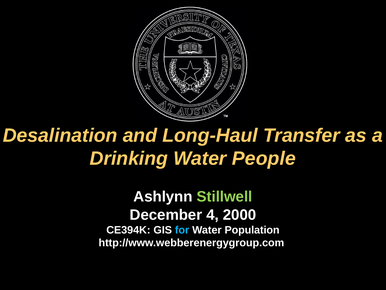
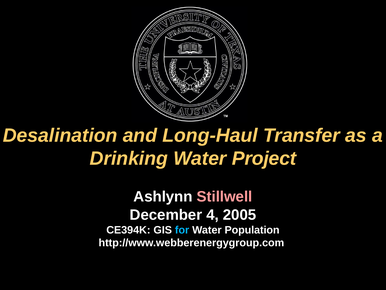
People: People -> Project (264, 158)
Stillwell colour: light green -> pink (225, 196)
2000: 2000 -> 2005 (240, 214)
